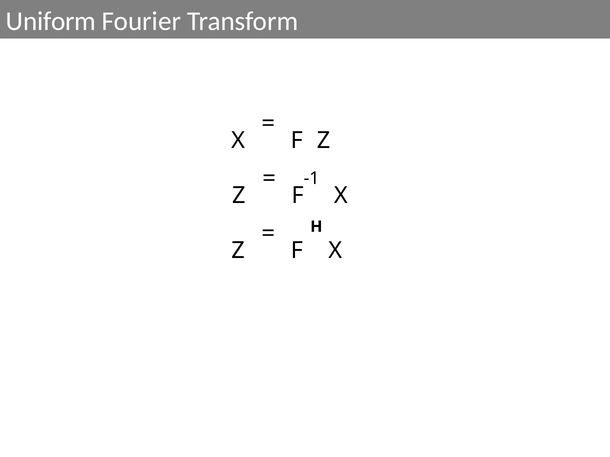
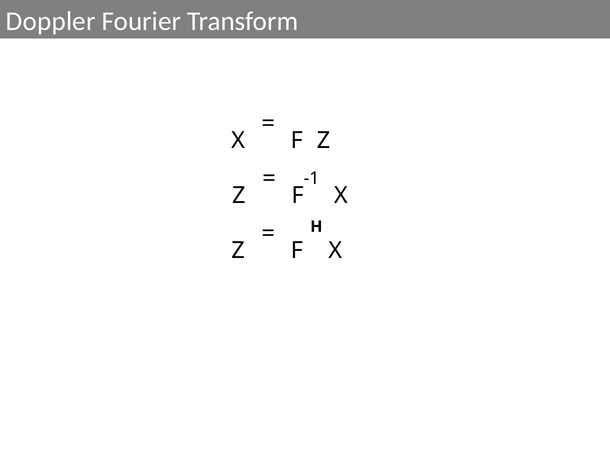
Uniform: Uniform -> Doppler (51, 21)
